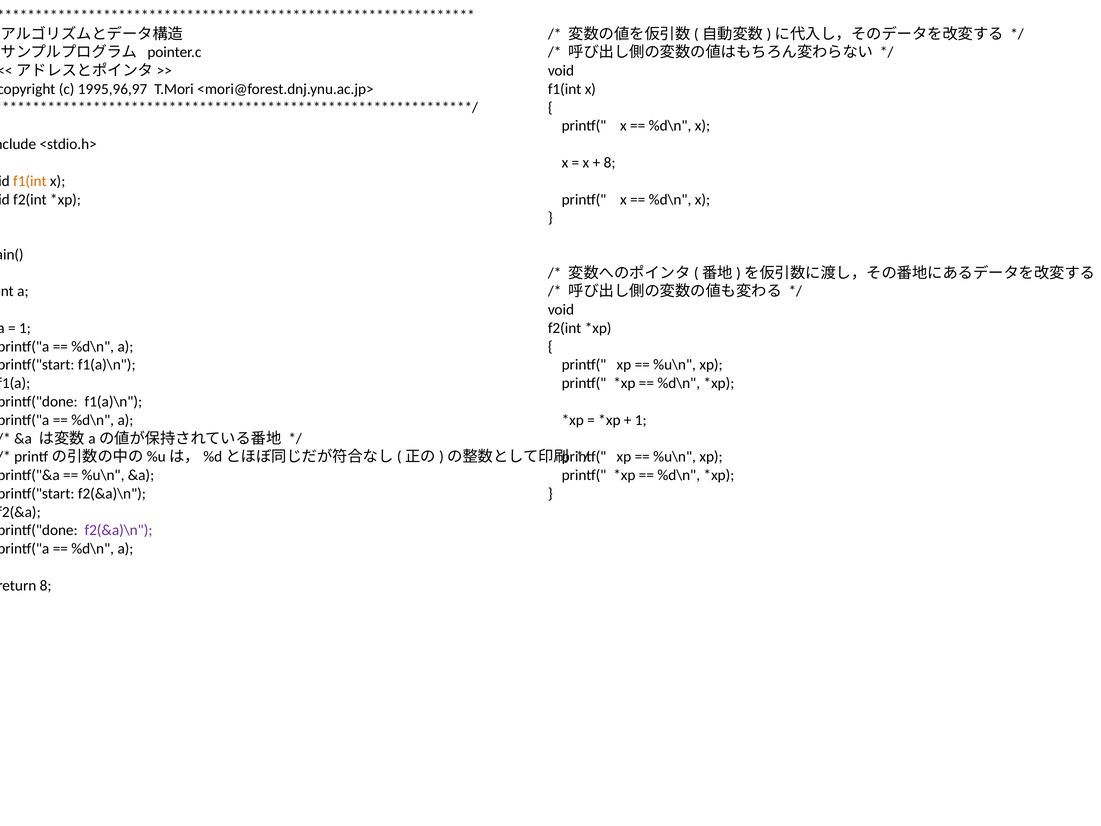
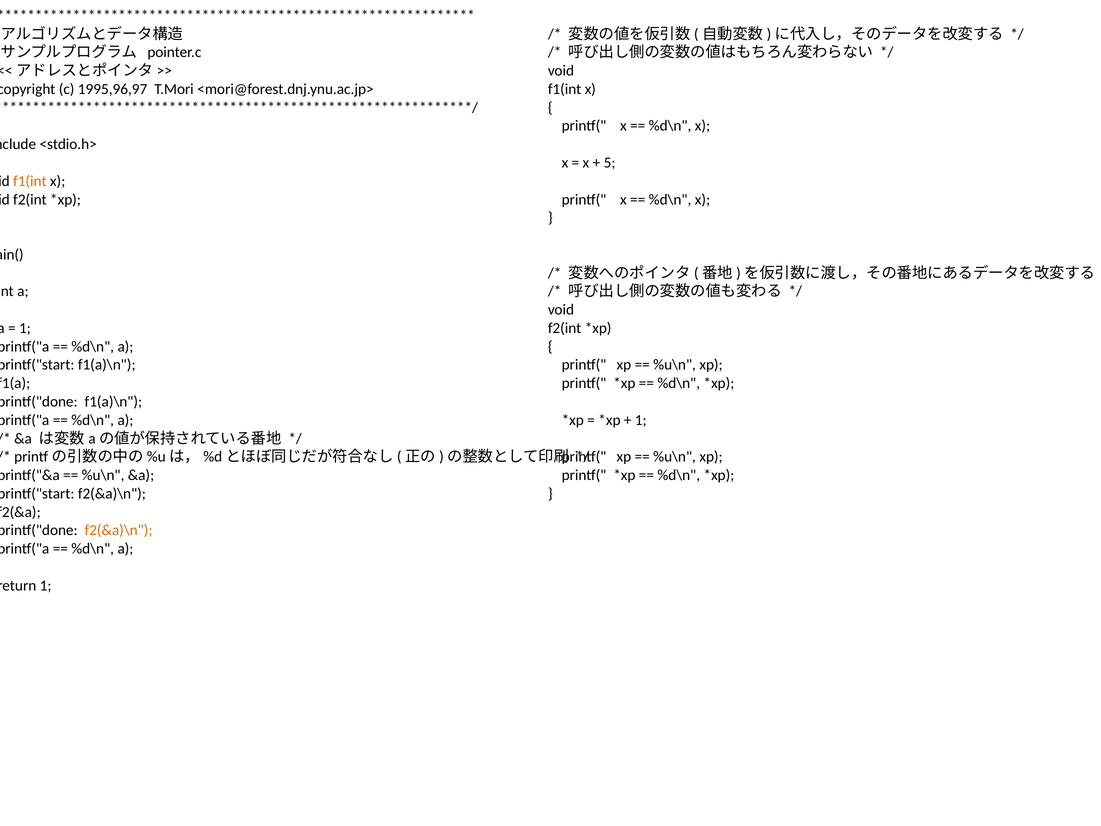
8: 8 -> 5 (610, 163)
f2(&a)\n colour: purple -> orange (118, 530)
8: 8 -> 1 (46, 585)
